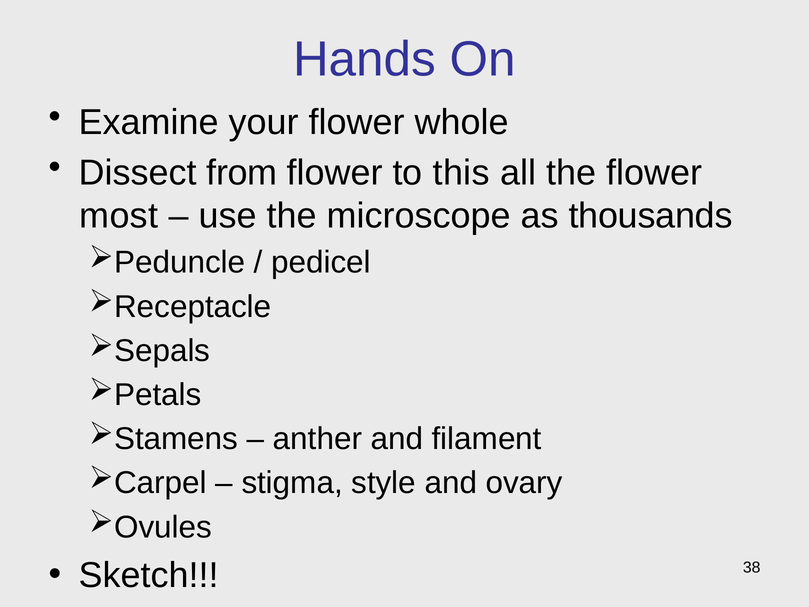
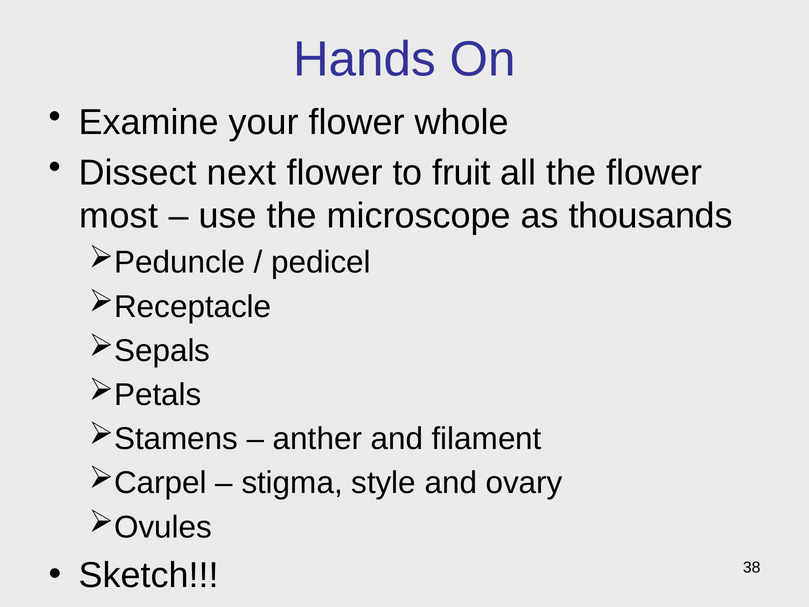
from: from -> next (241, 173)
this: this -> fruit (462, 173)
